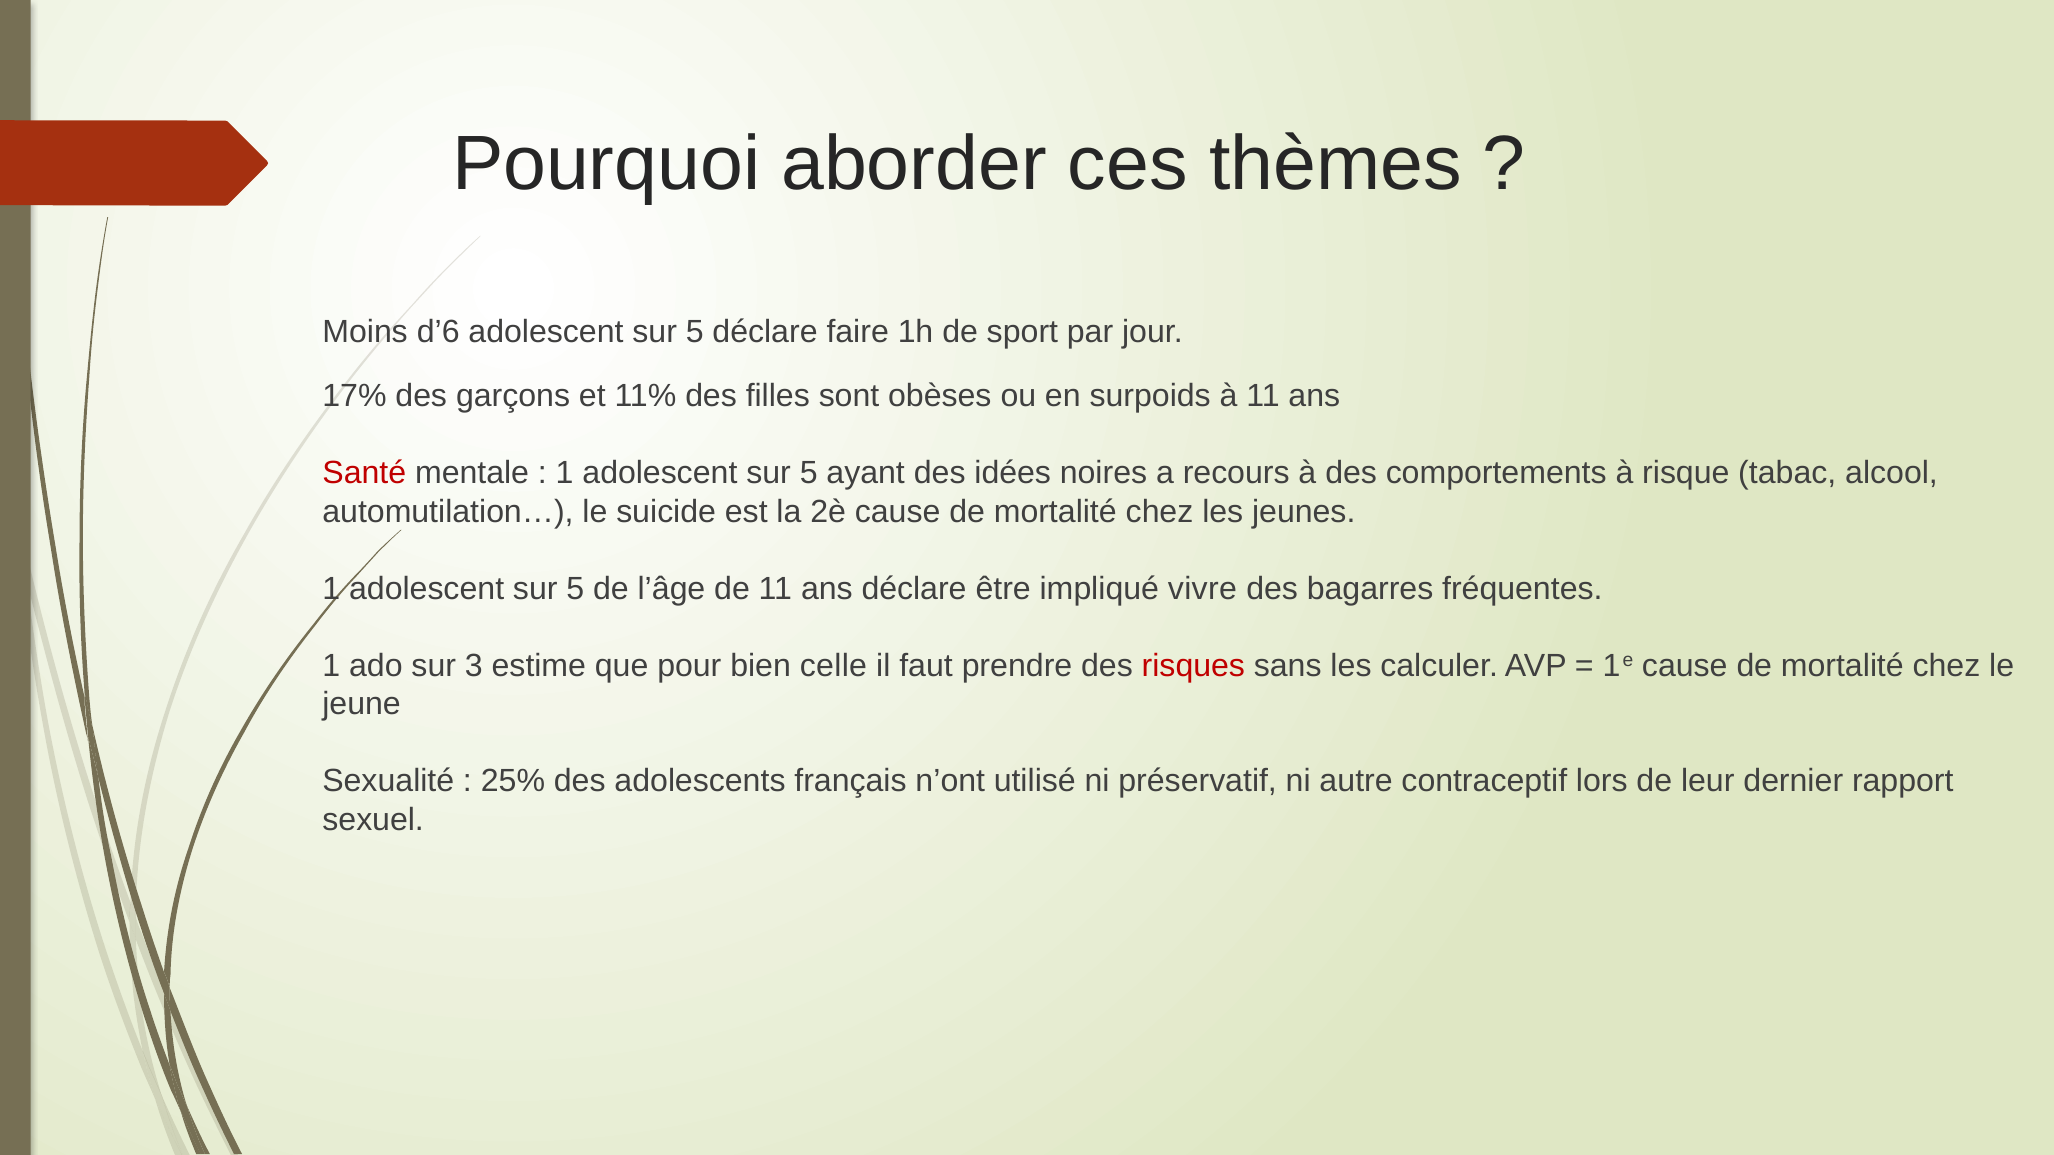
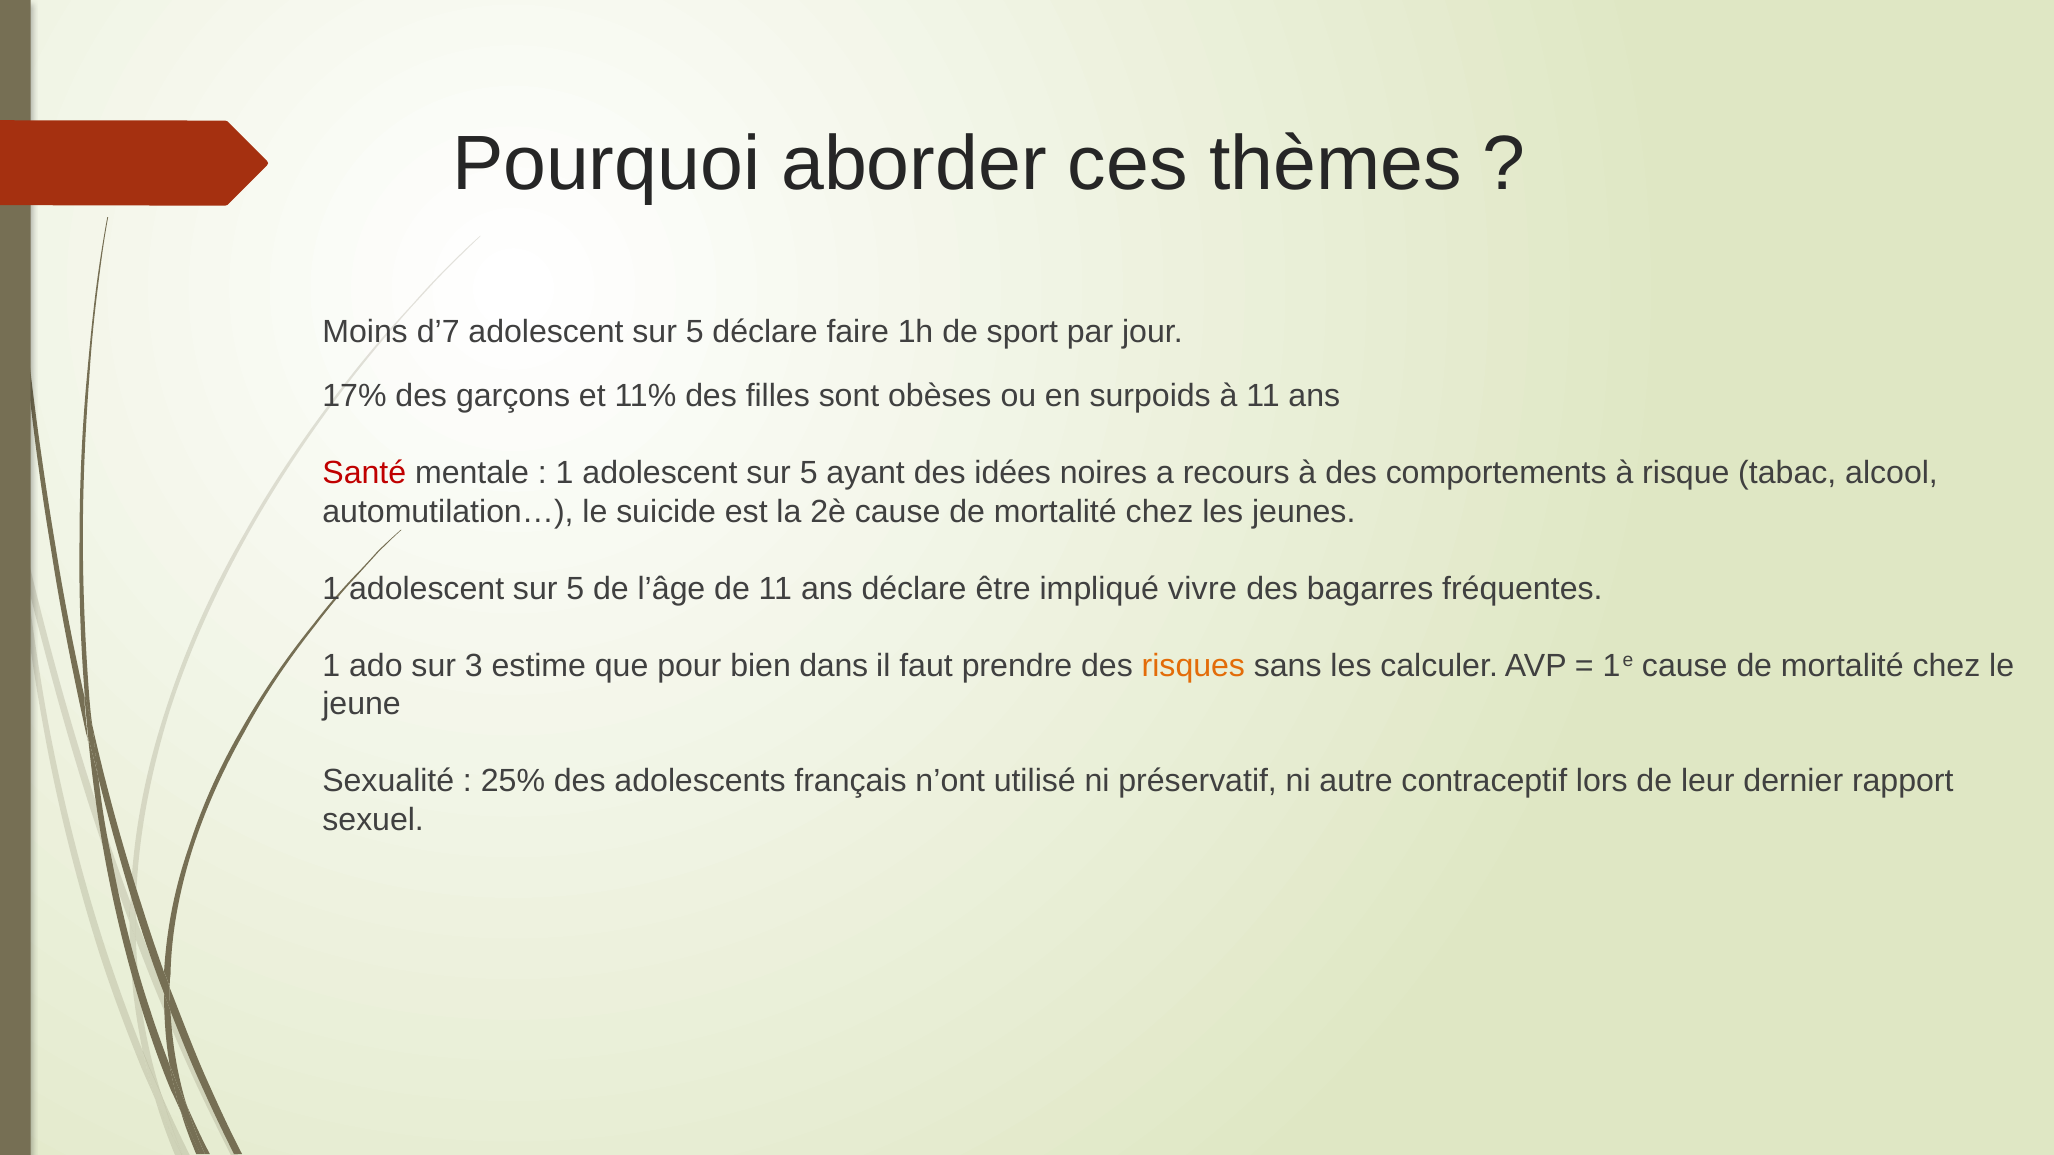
d’6: d’6 -> d’7 (438, 332)
celle: celle -> dans (834, 666)
risques colour: red -> orange (1193, 666)
